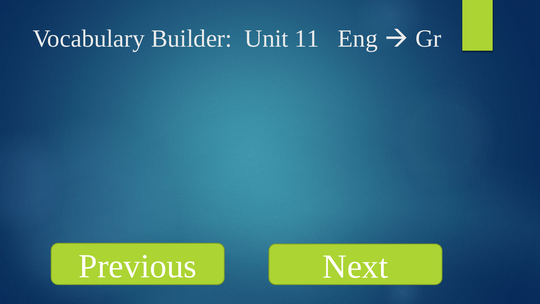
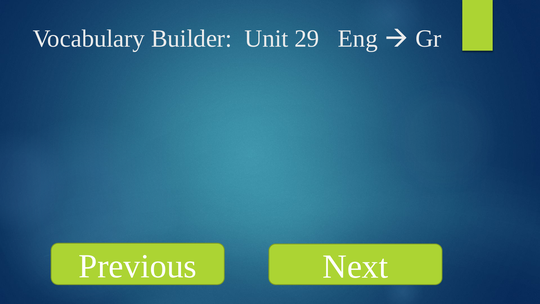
11: 11 -> 29 (307, 39)
